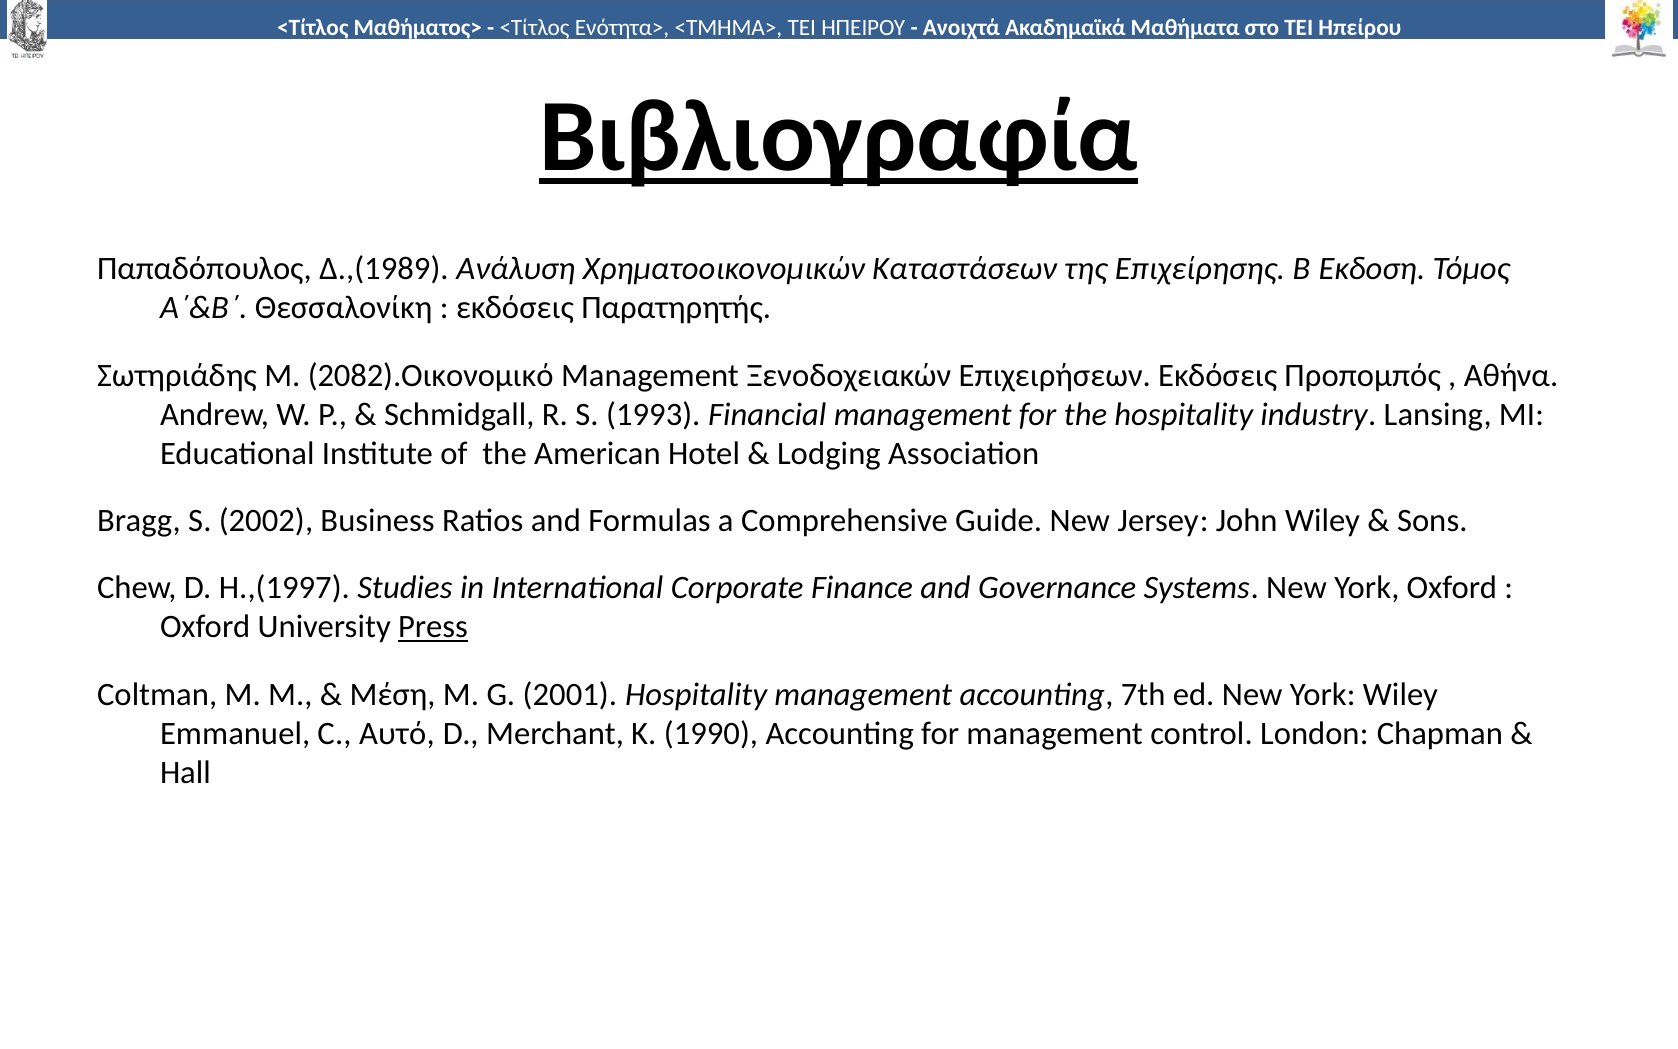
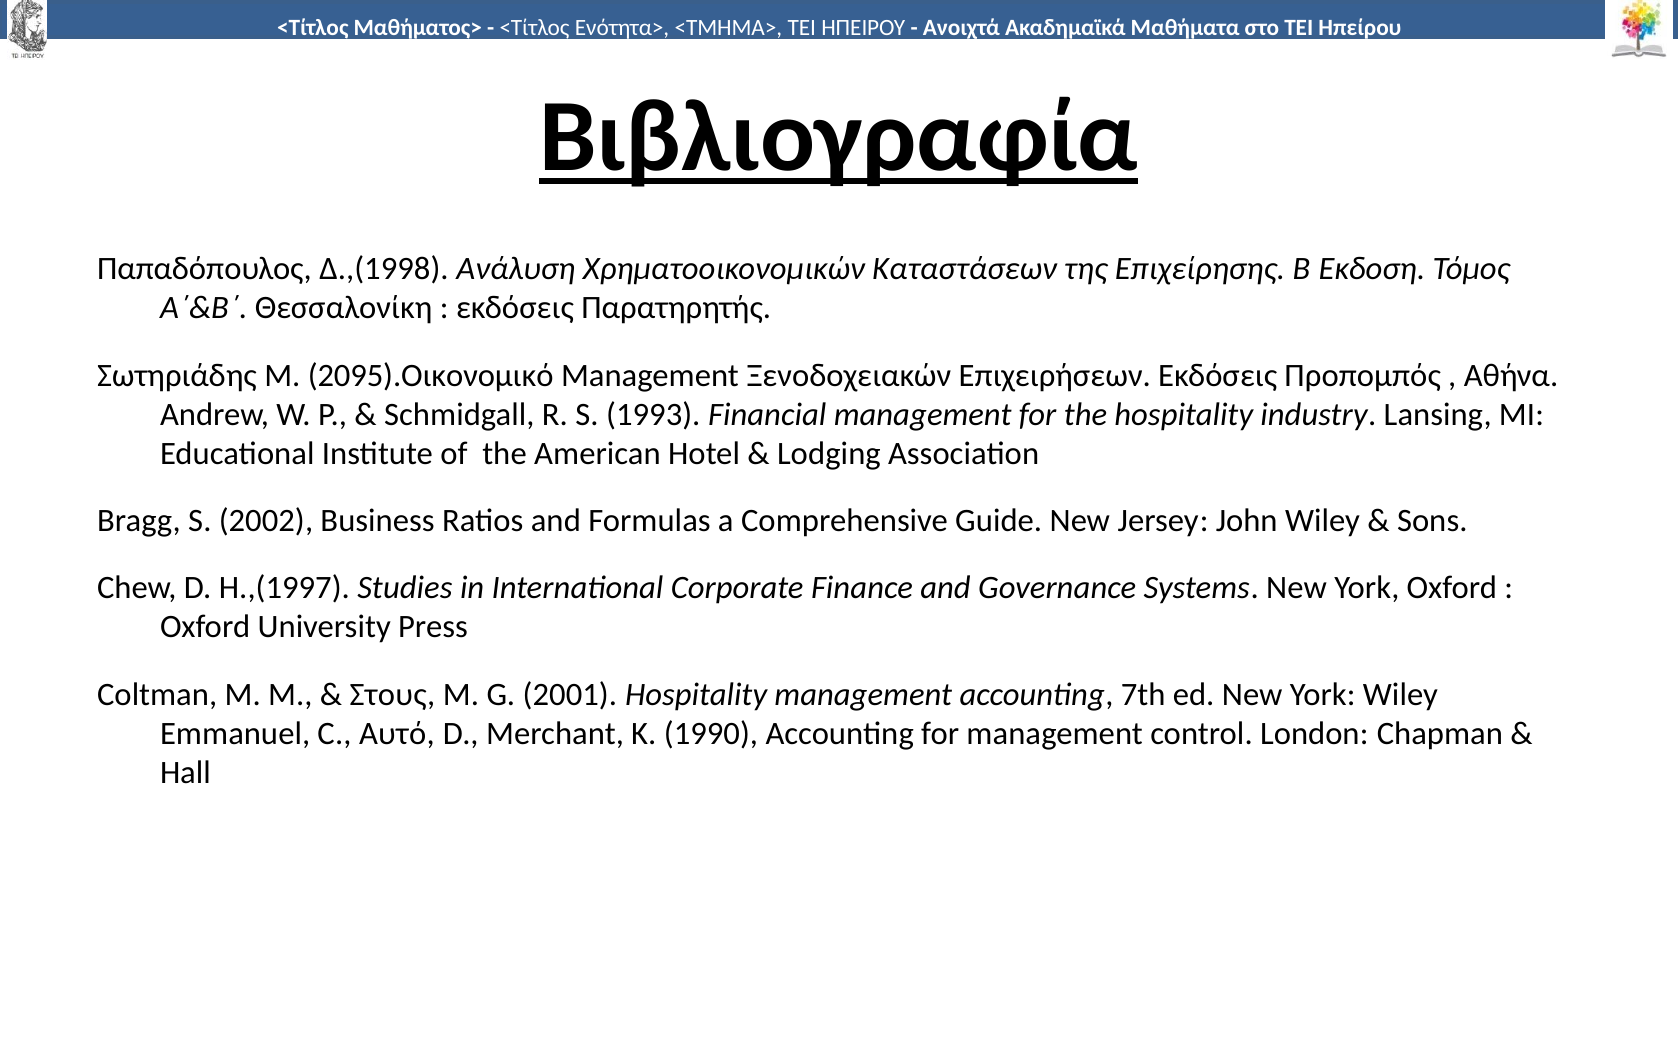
Δ.,(1989: Δ.,(1989 -> Δ.,(1998 (384, 269)
2082).Οικονομικό: 2082).Οικονομικό -> 2095).Οικονομικό (431, 375)
Press underline: present -> none (433, 627)
Μέση: Μέση -> Στους (392, 694)
